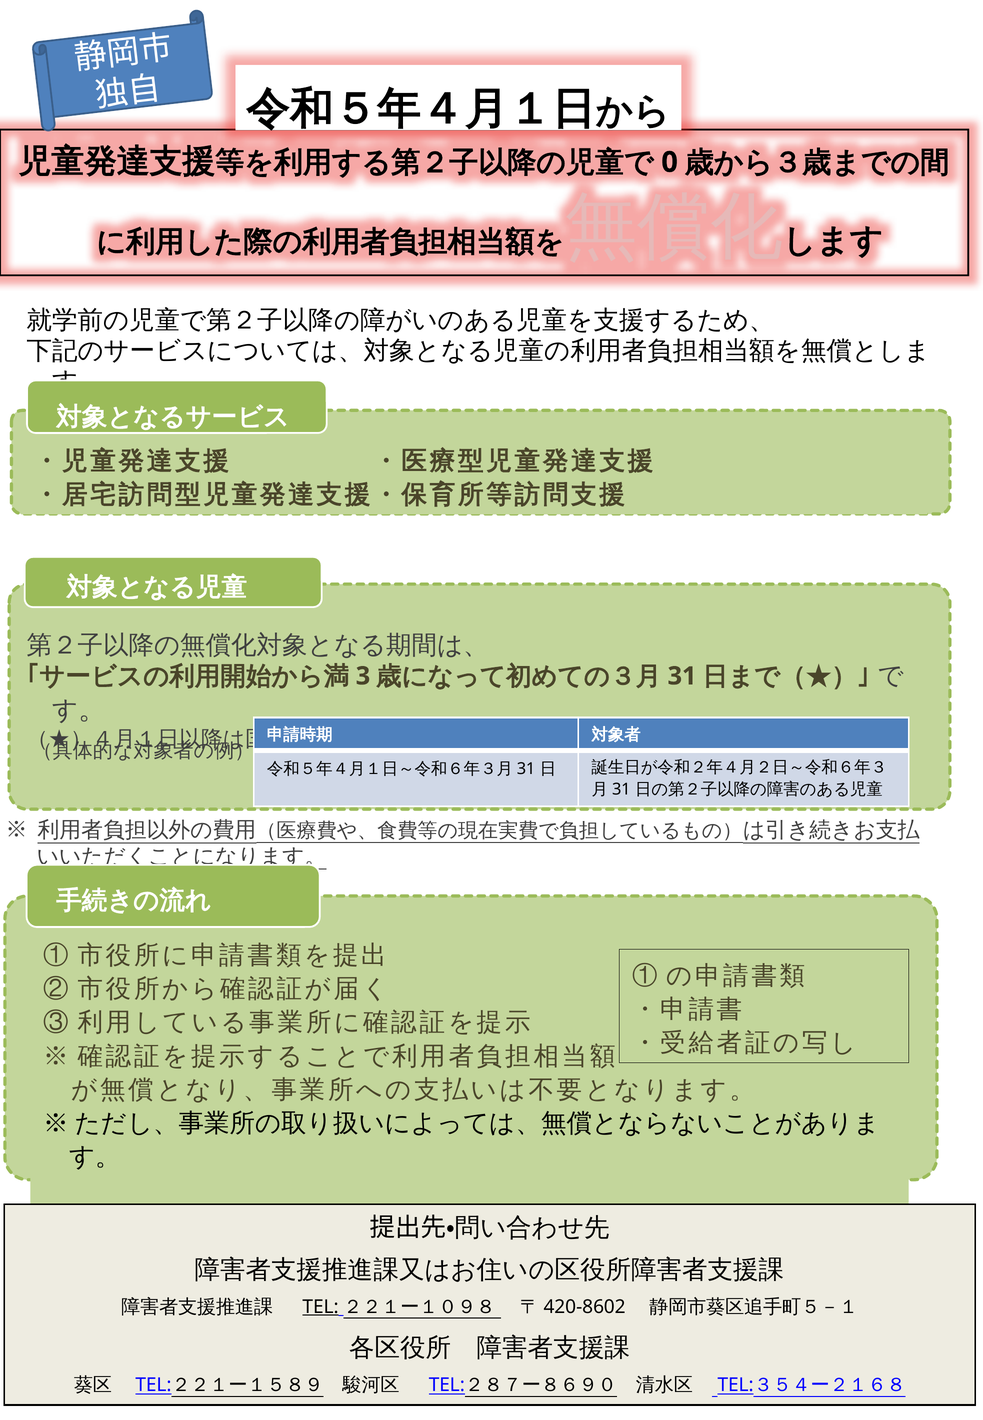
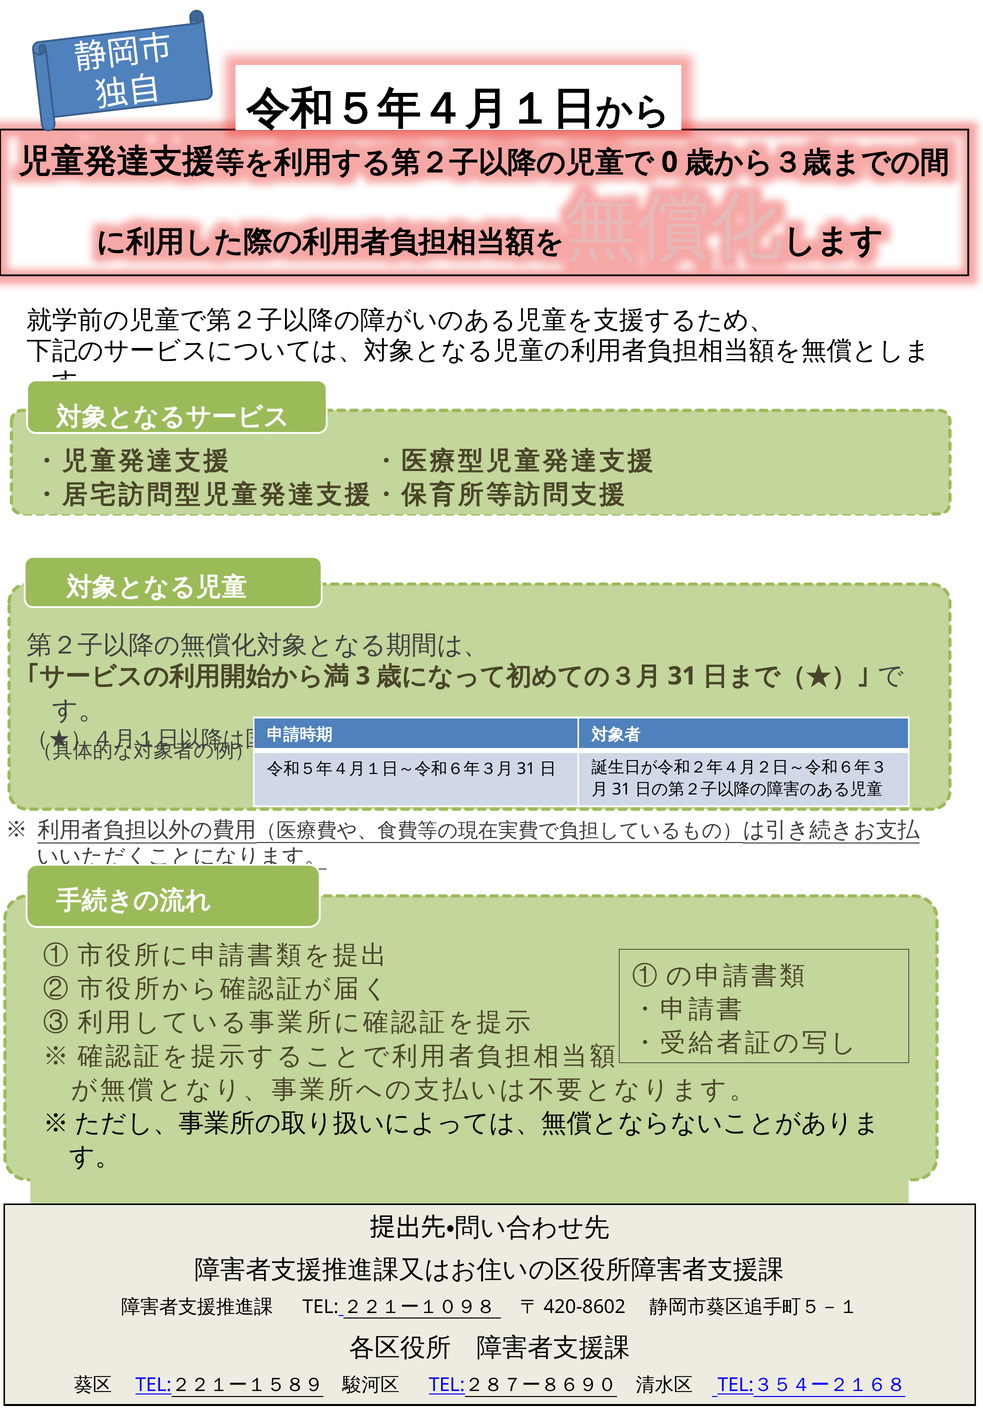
TEL underline: present -> none (321, 1307)
